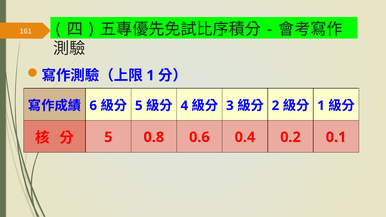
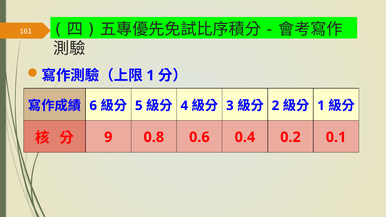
5: 5 -> 9 (108, 137)
